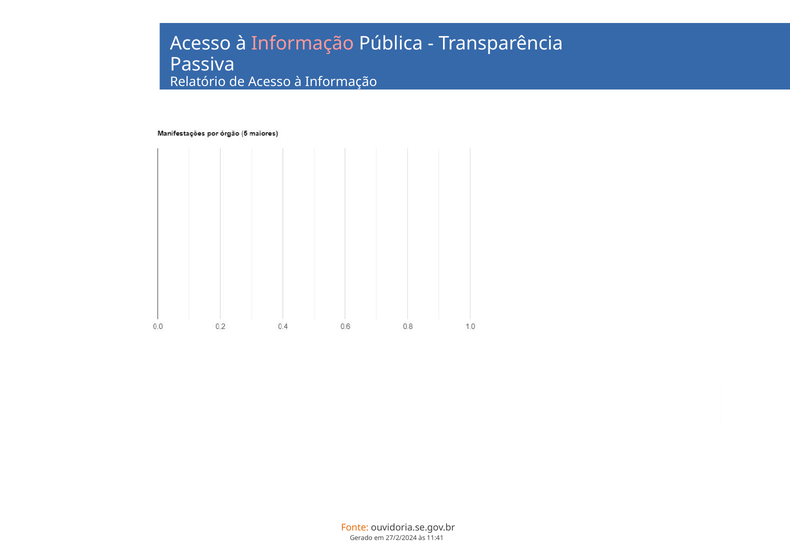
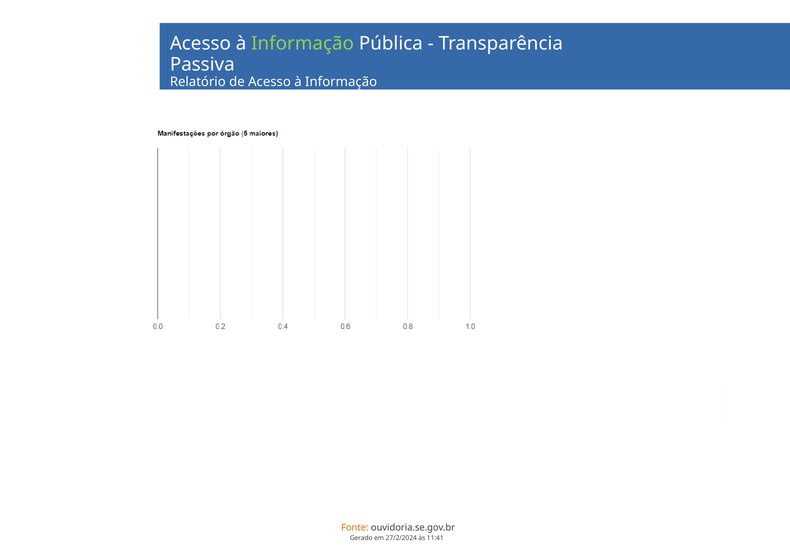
Informação colour: pink -> light green (303, 44)
